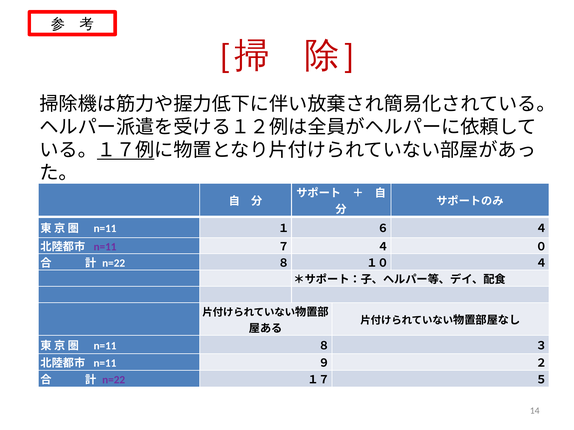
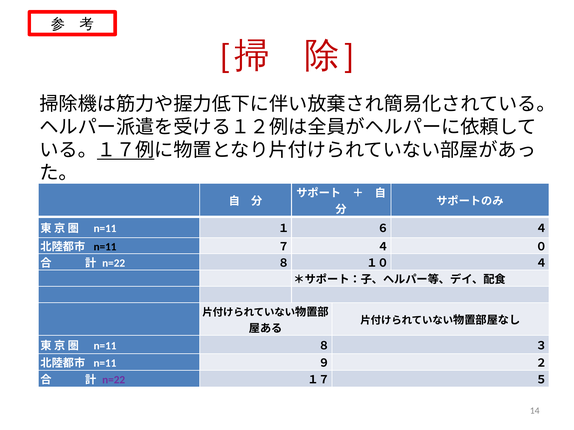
n=11 colour: purple -> black (105, 247)
